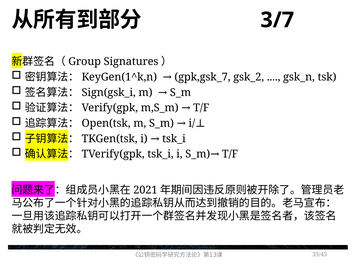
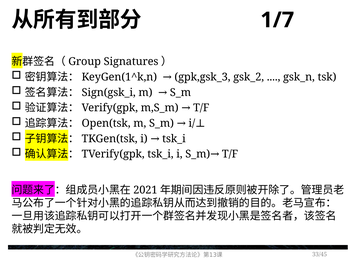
3/7: 3/7 -> 1/7 (277, 20)
gpk,gsk_7: gpk,gsk_7 -> gpk,gsk_3 (202, 77)
